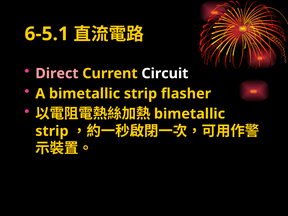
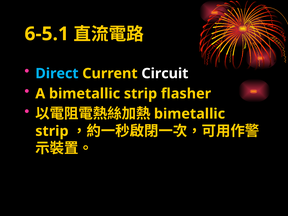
Direct colour: pink -> light blue (57, 73)
